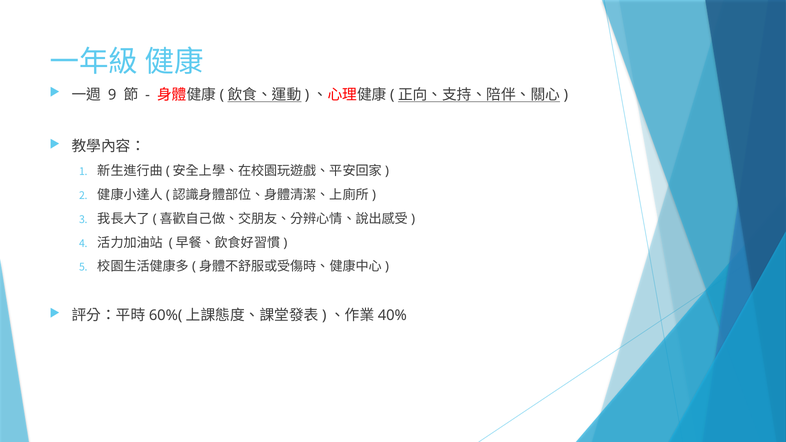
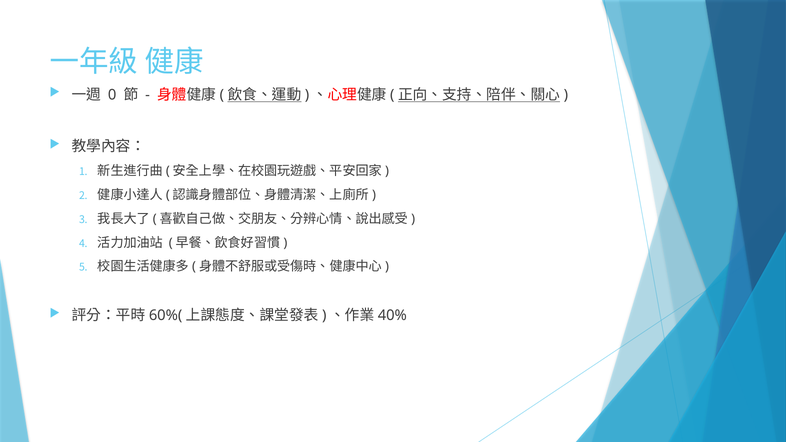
9: 9 -> 0 (112, 95)
